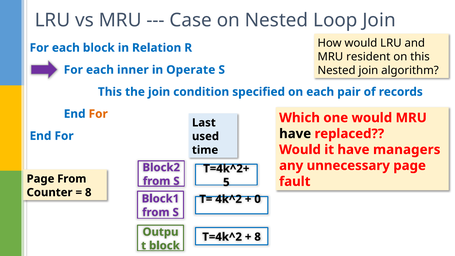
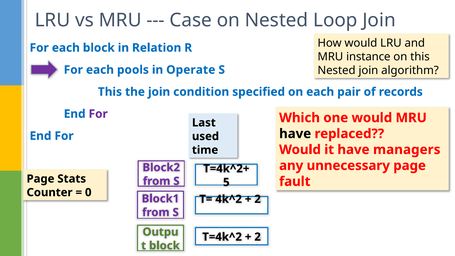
resident: resident -> instance (368, 57)
inner: inner -> pools (133, 70)
For colour: orange -> purple (98, 114)
Page From: From -> Stats (72, 179)
8: 8 -> 0 (88, 192)
0: 0 -> 2 (258, 199)
8: 8 -> 2 (258, 237)
